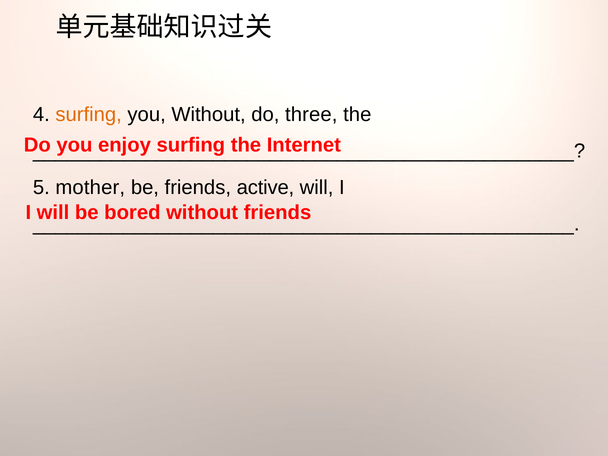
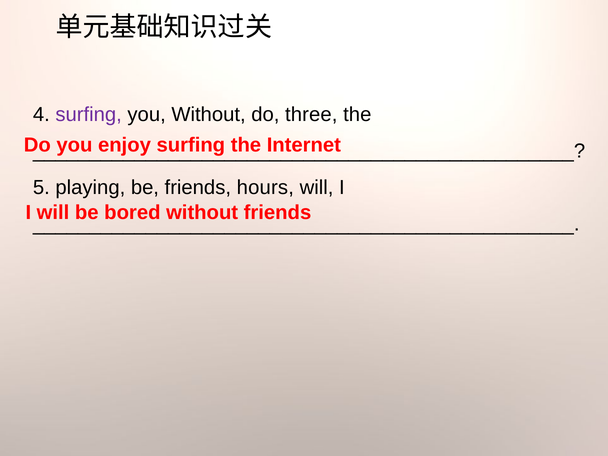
surfing colour: orange -> purple (89, 115)
mother: mother -> playing (90, 187)
active: active -> hours (265, 187)
